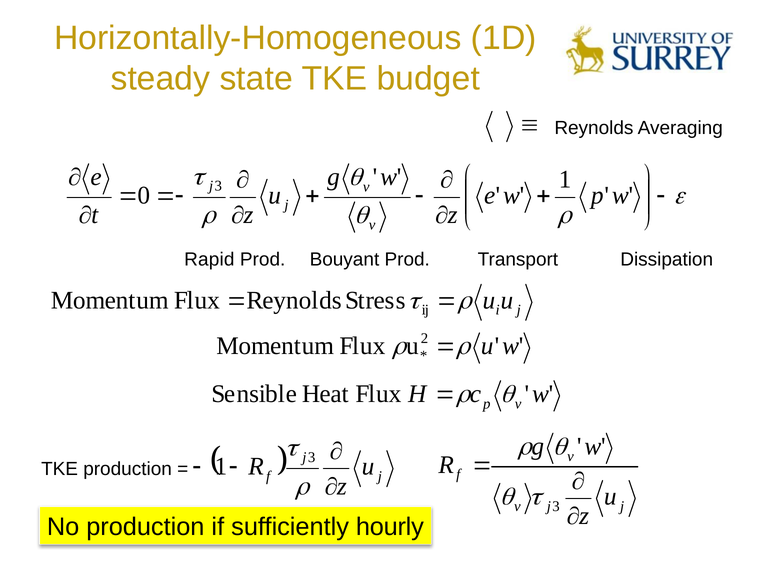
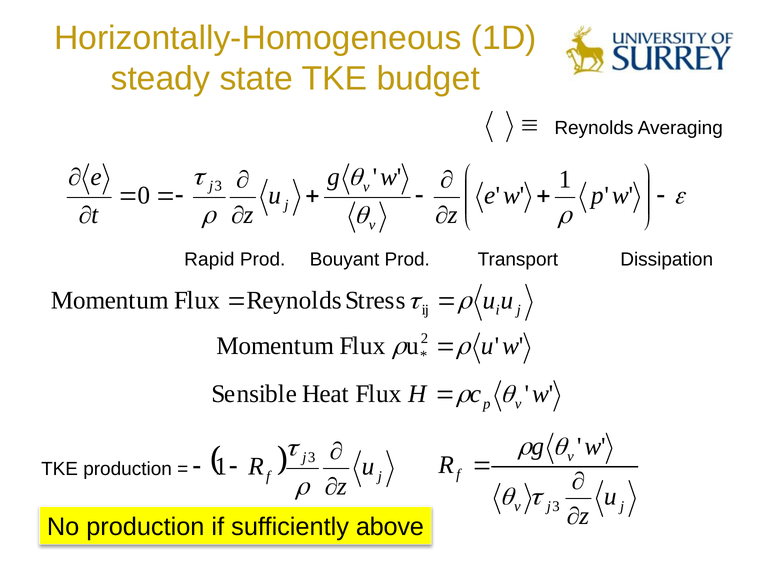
hourly: hourly -> above (390, 527)
